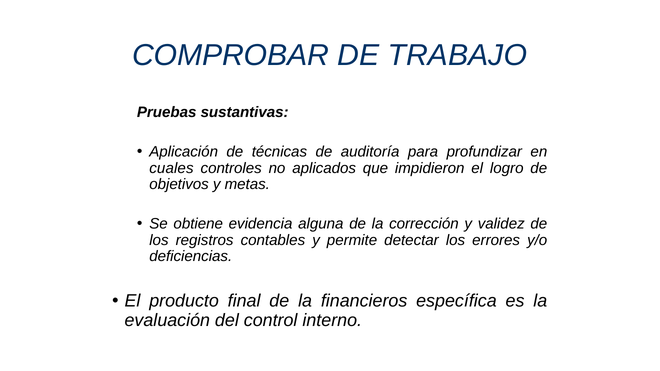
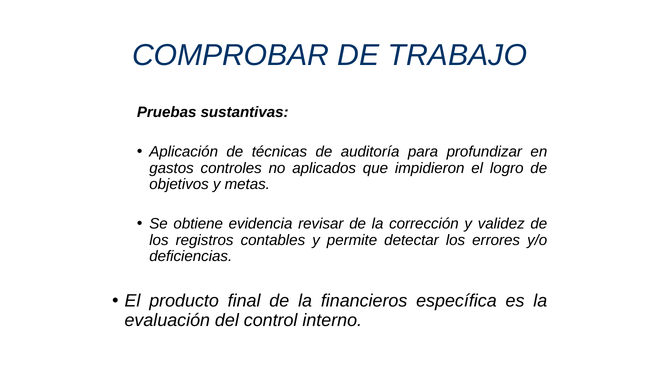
cuales: cuales -> gastos (172, 168)
alguna: alguna -> revisar (321, 224)
